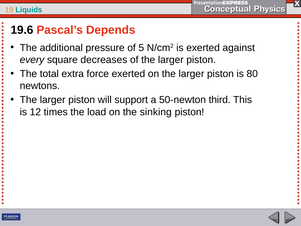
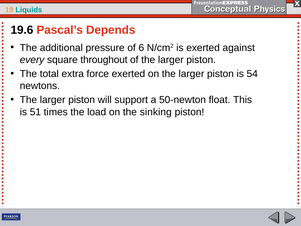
5: 5 -> 6 (141, 48)
decreases: decreases -> throughout (104, 60)
80: 80 -> 54 (252, 74)
third: third -> float (220, 100)
12: 12 -> 51 (35, 112)
